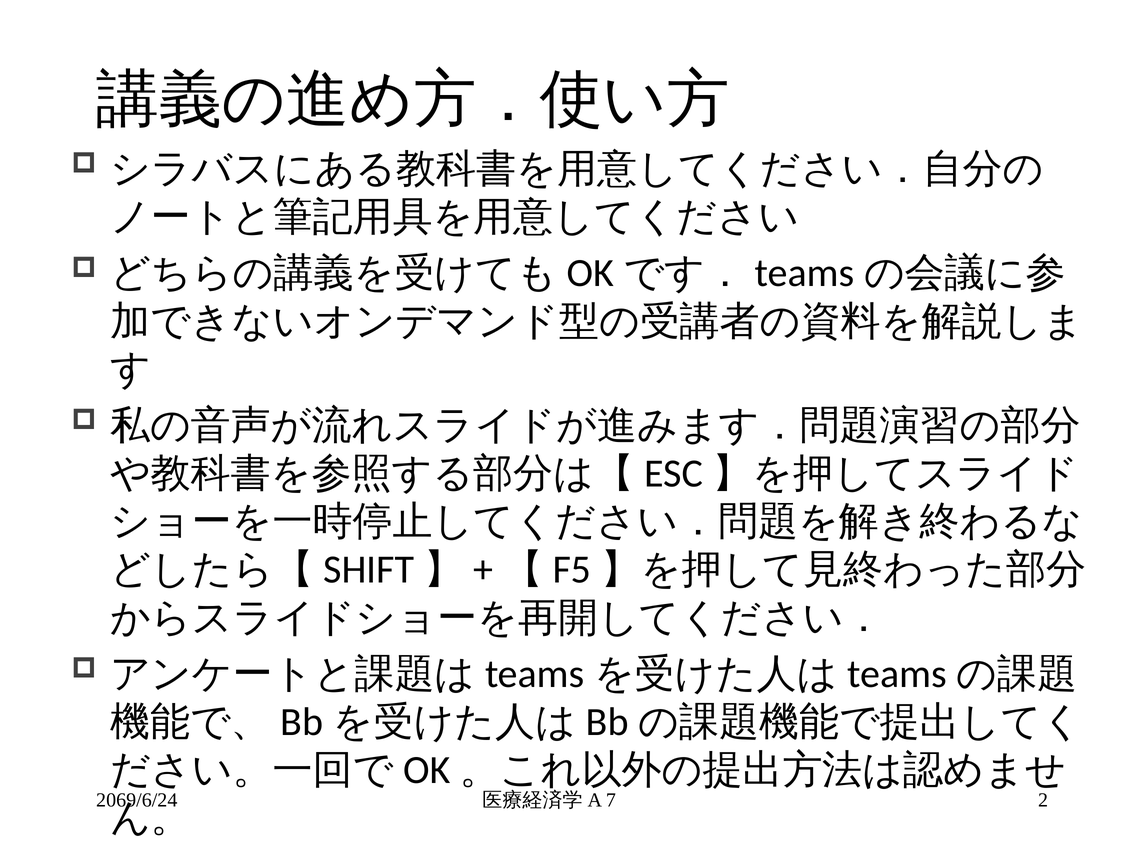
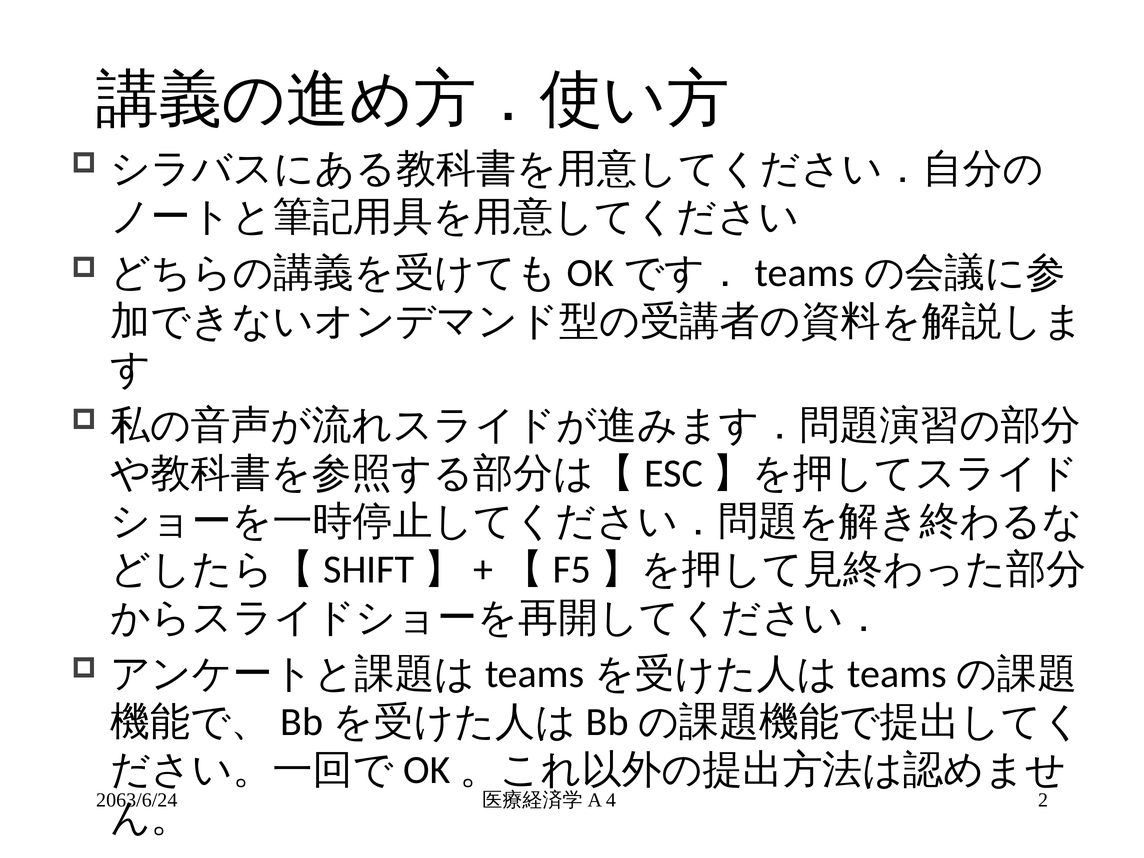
2069/6/24: 2069/6/24 -> 2063/6/24 (137, 800)
7: 7 -> 4 (611, 800)
